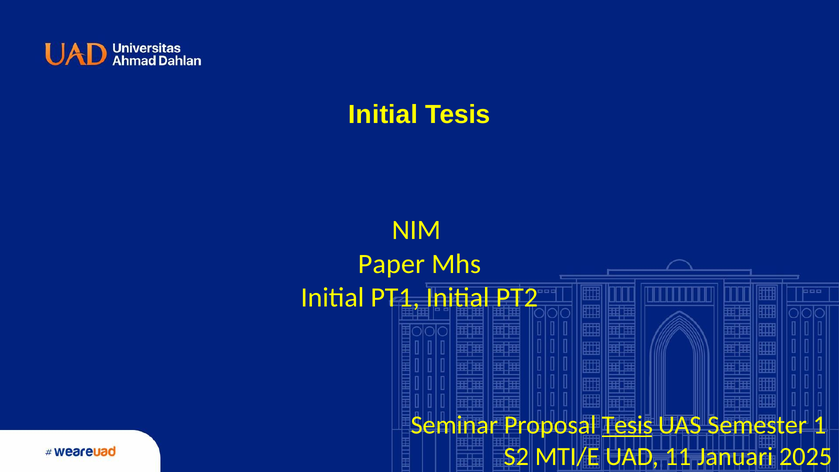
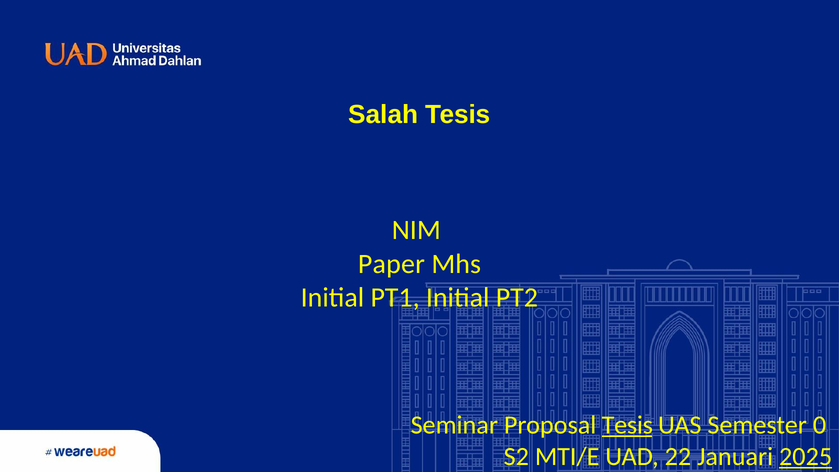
Initial: Initial -> Salah (383, 114)
1: 1 -> 0 (820, 425)
11: 11 -> 22 (678, 457)
2025 underline: none -> present (806, 457)
